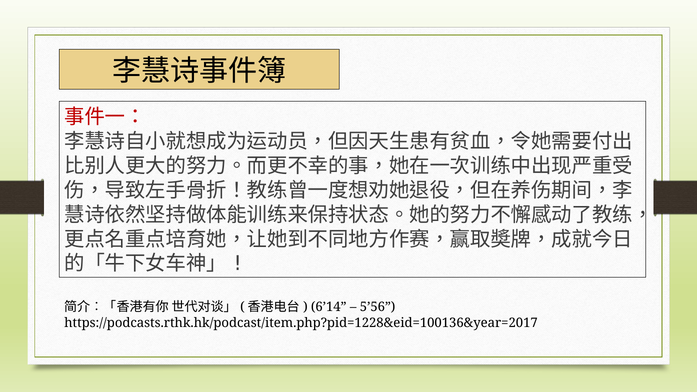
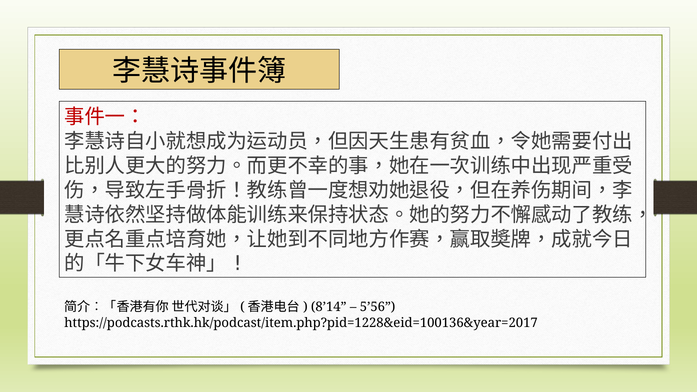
6’14: 6’14 -> 8’14 (329, 307)
